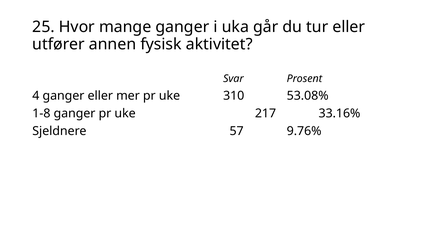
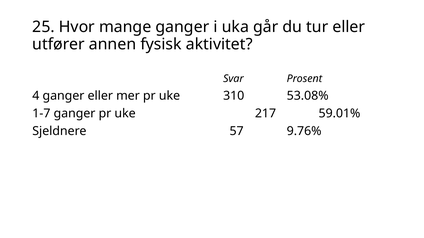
1-8: 1-8 -> 1-7 (41, 114)
33.16%: 33.16% -> 59.01% (339, 114)
